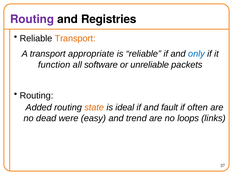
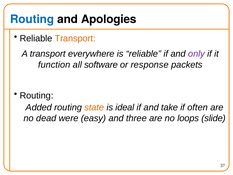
Routing colour: purple -> blue (32, 19)
Registries: Registries -> Apologies (109, 19)
appropriate: appropriate -> everywhere (91, 54)
only colour: blue -> purple (196, 54)
unreliable: unreliable -> response (150, 65)
fault: fault -> take (170, 107)
trend: trend -> three (136, 118)
links: links -> slide (214, 118)
